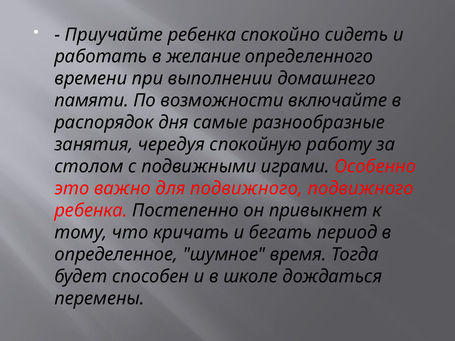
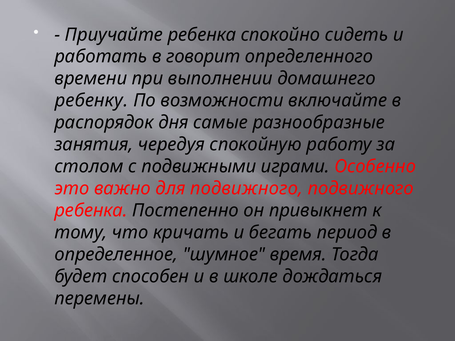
желание: желание -> говорит (203, 57)
памяти: памяти -> ребенку (91, 101)
